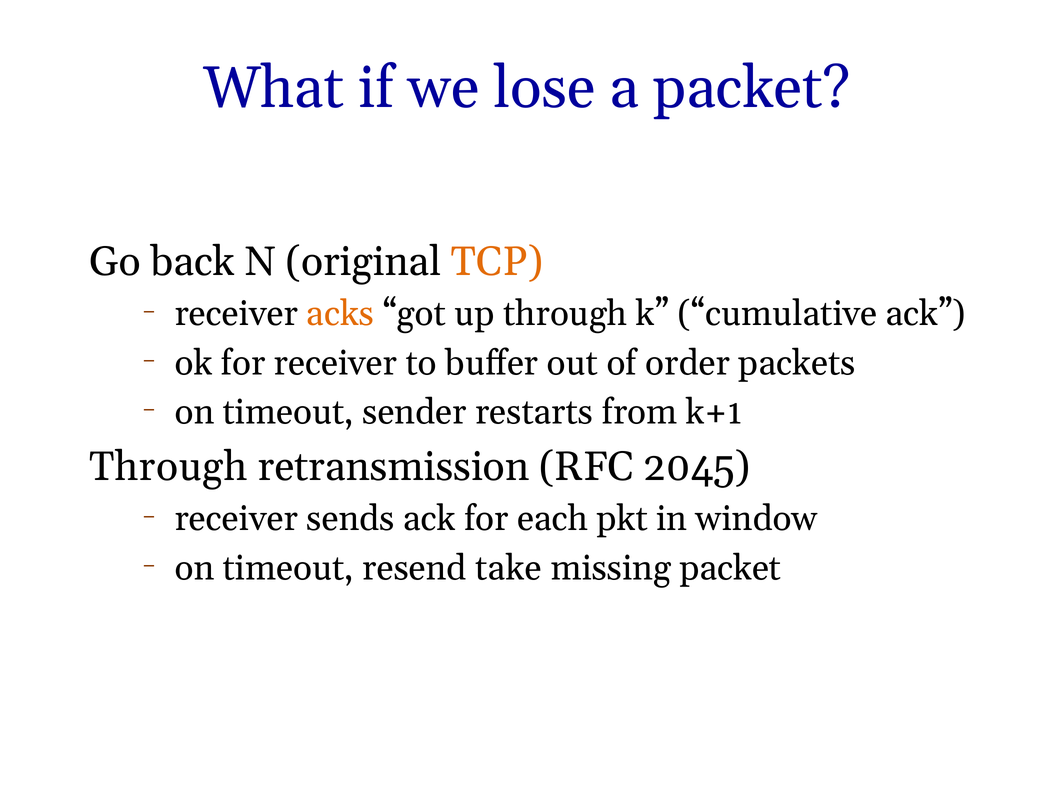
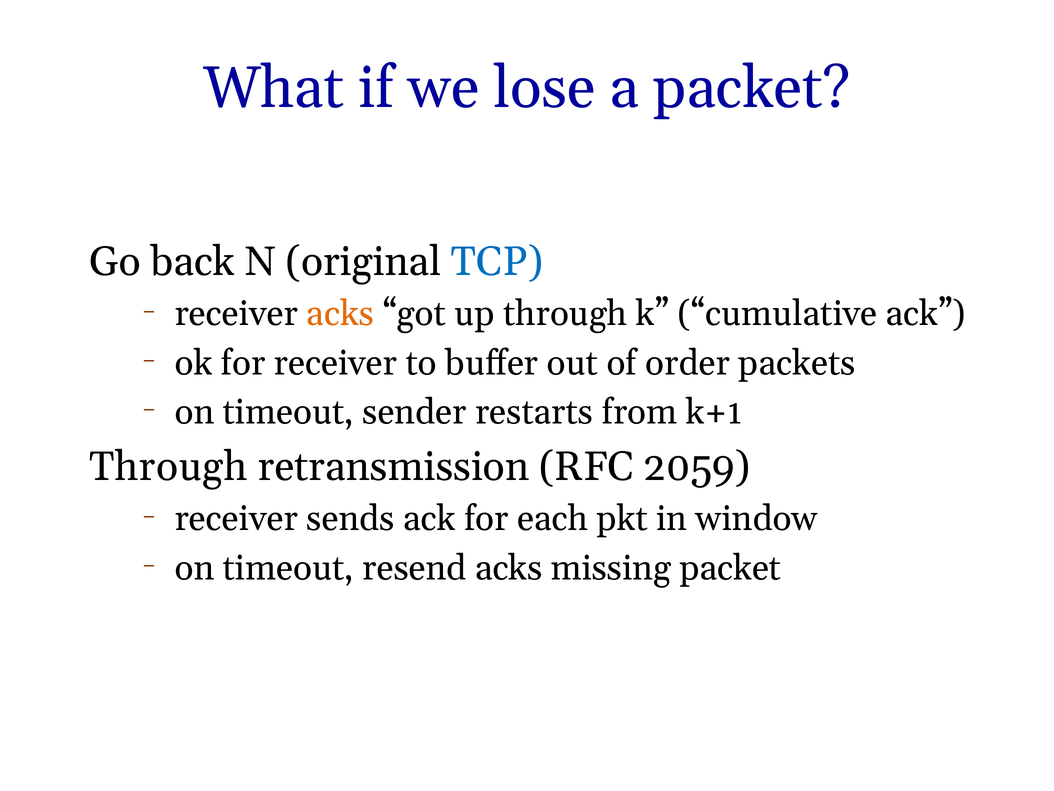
TCP colour: orange -> blue (497, 261)
2045: 2045 -> 2059 (697, 466)
resend take: take -> acks (509, 568)
